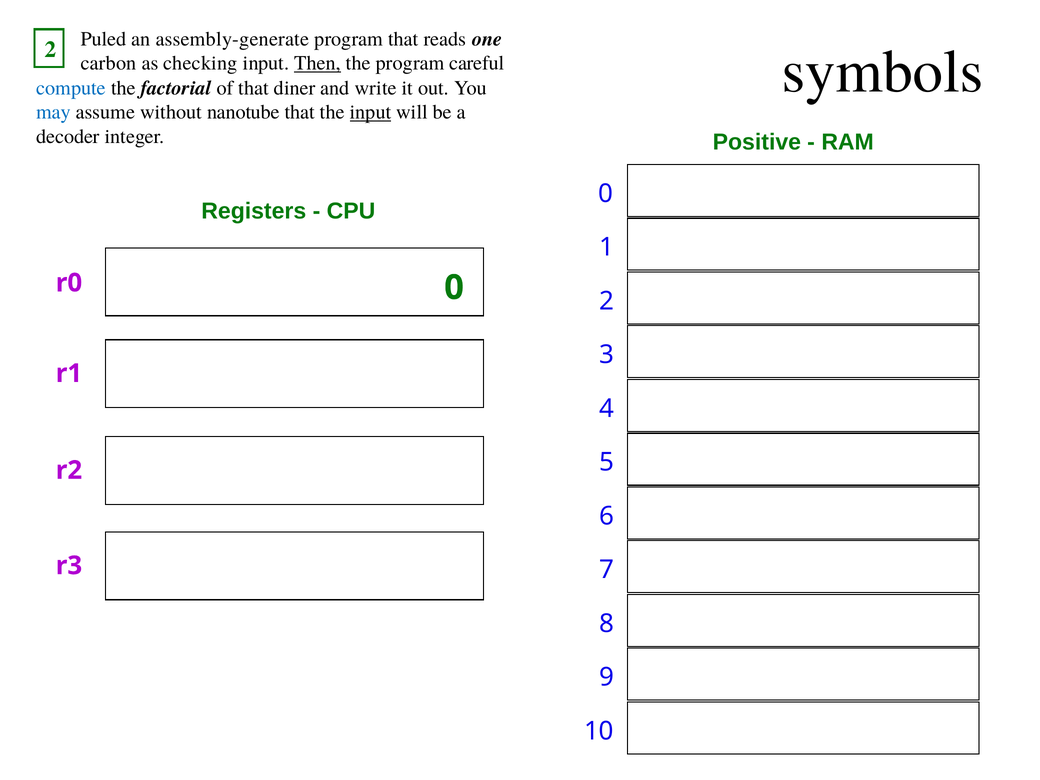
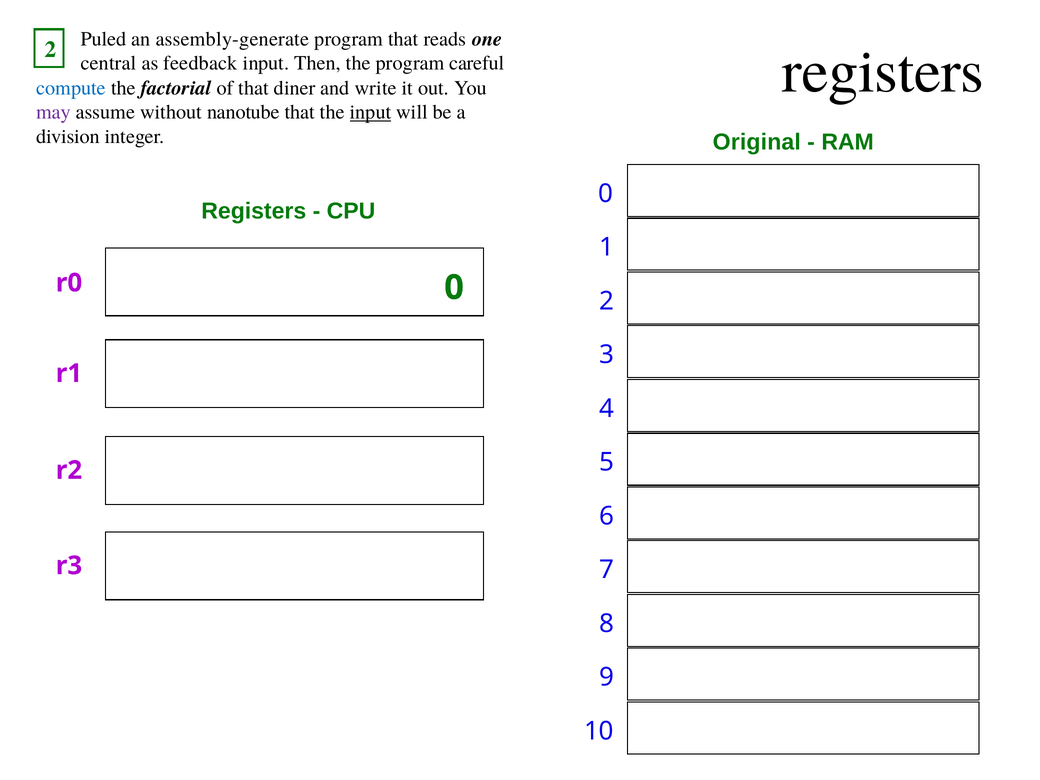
symbols: symbols -> registers (883, 72)
carbon: carbon -> central (109, 63)
checking: checking -> feedback (200, 63)
Then underline: present -> none (318, 63)
may colour: blue -> purple (53, 112)
decoder: decoder -> division (68, 137)
Positive: Positive -> Original (757, 142)
